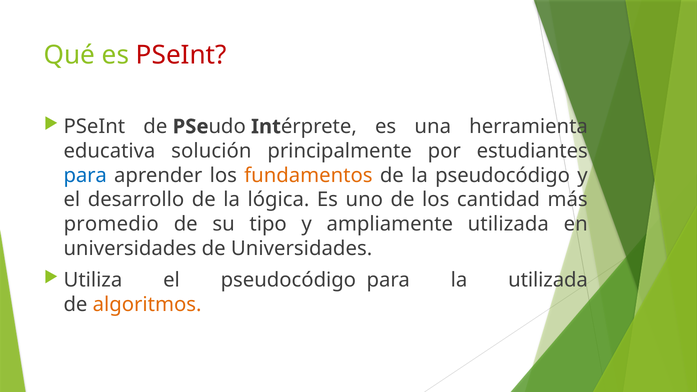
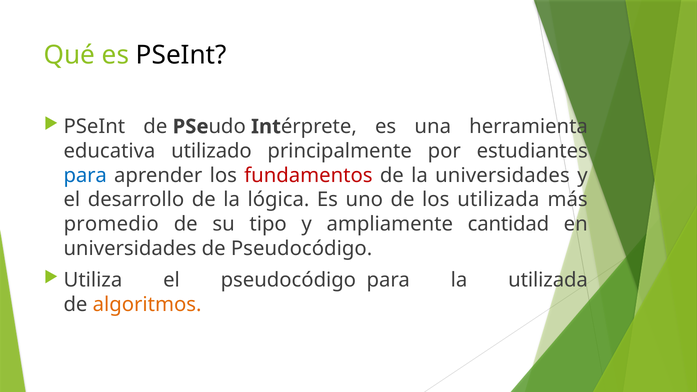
PSeInt colour: red -> black (181, 55)
solución: solución -> utilizado (211, 151)
fundamentos colour: orange -> red (308, 175)
la pseudocódigo: pseudocódigo -> universidades (502, 175)
los cantidad: cantidad -> utilizada (498, 200)
ampliamente utilizada: utilizada -> cantidad (508, 224)
de Universidades: Universidades -> Pseudocódigo (302, 249)
